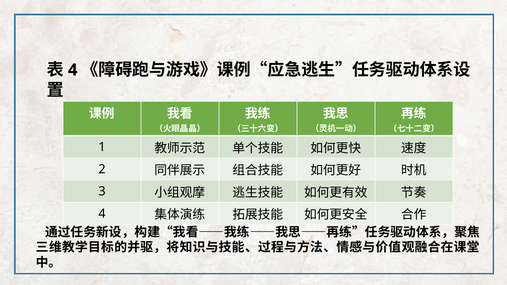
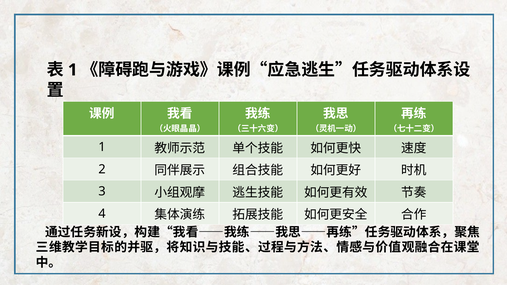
4: 4 -> 1 (73, 70)
